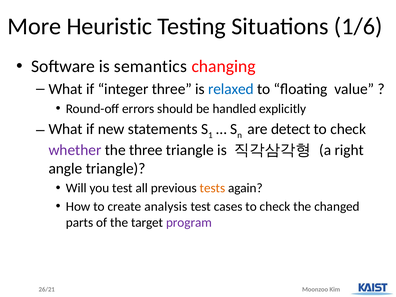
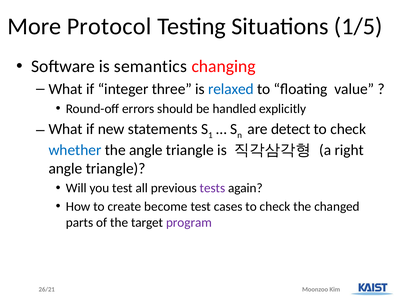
Heuristic: Heuristic -> Protocol (109, 26)
1/6: 1/6 -> 1/5 (358, 26)
whether colour: purple -> blue (75, 150)
the three: three -> angle (146, 150)
tests colour: orange -> purple (212, 188)
analysis: analysis -> become (166, 207)
